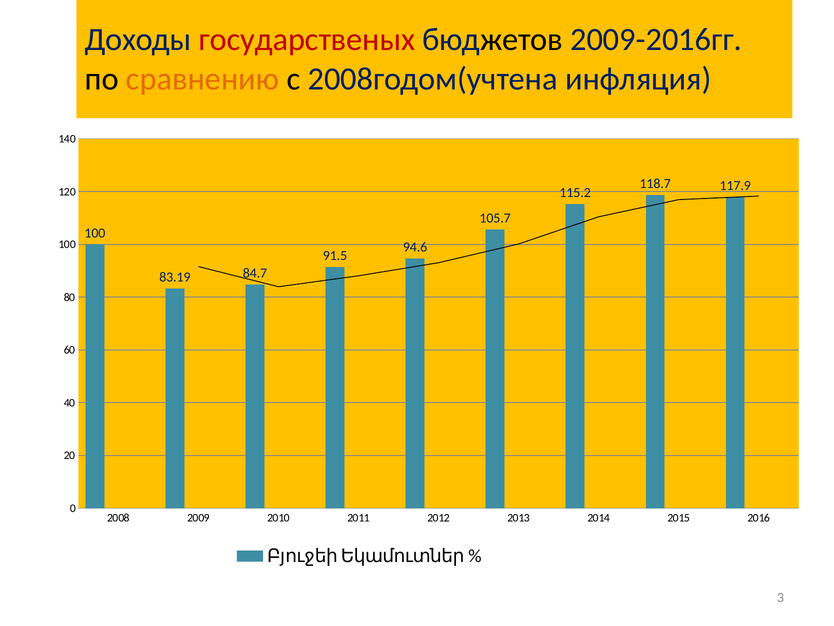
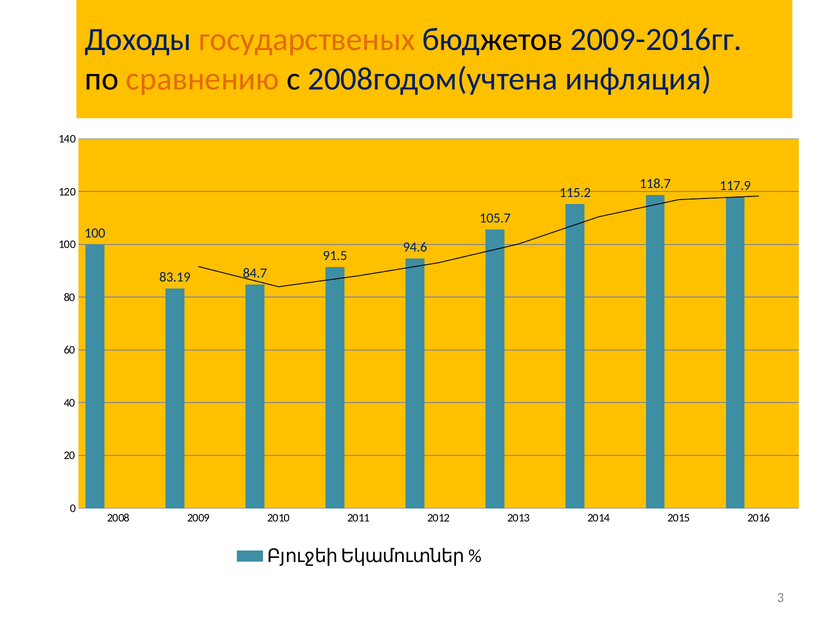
государственых colour: red -> orange (307, 40)
